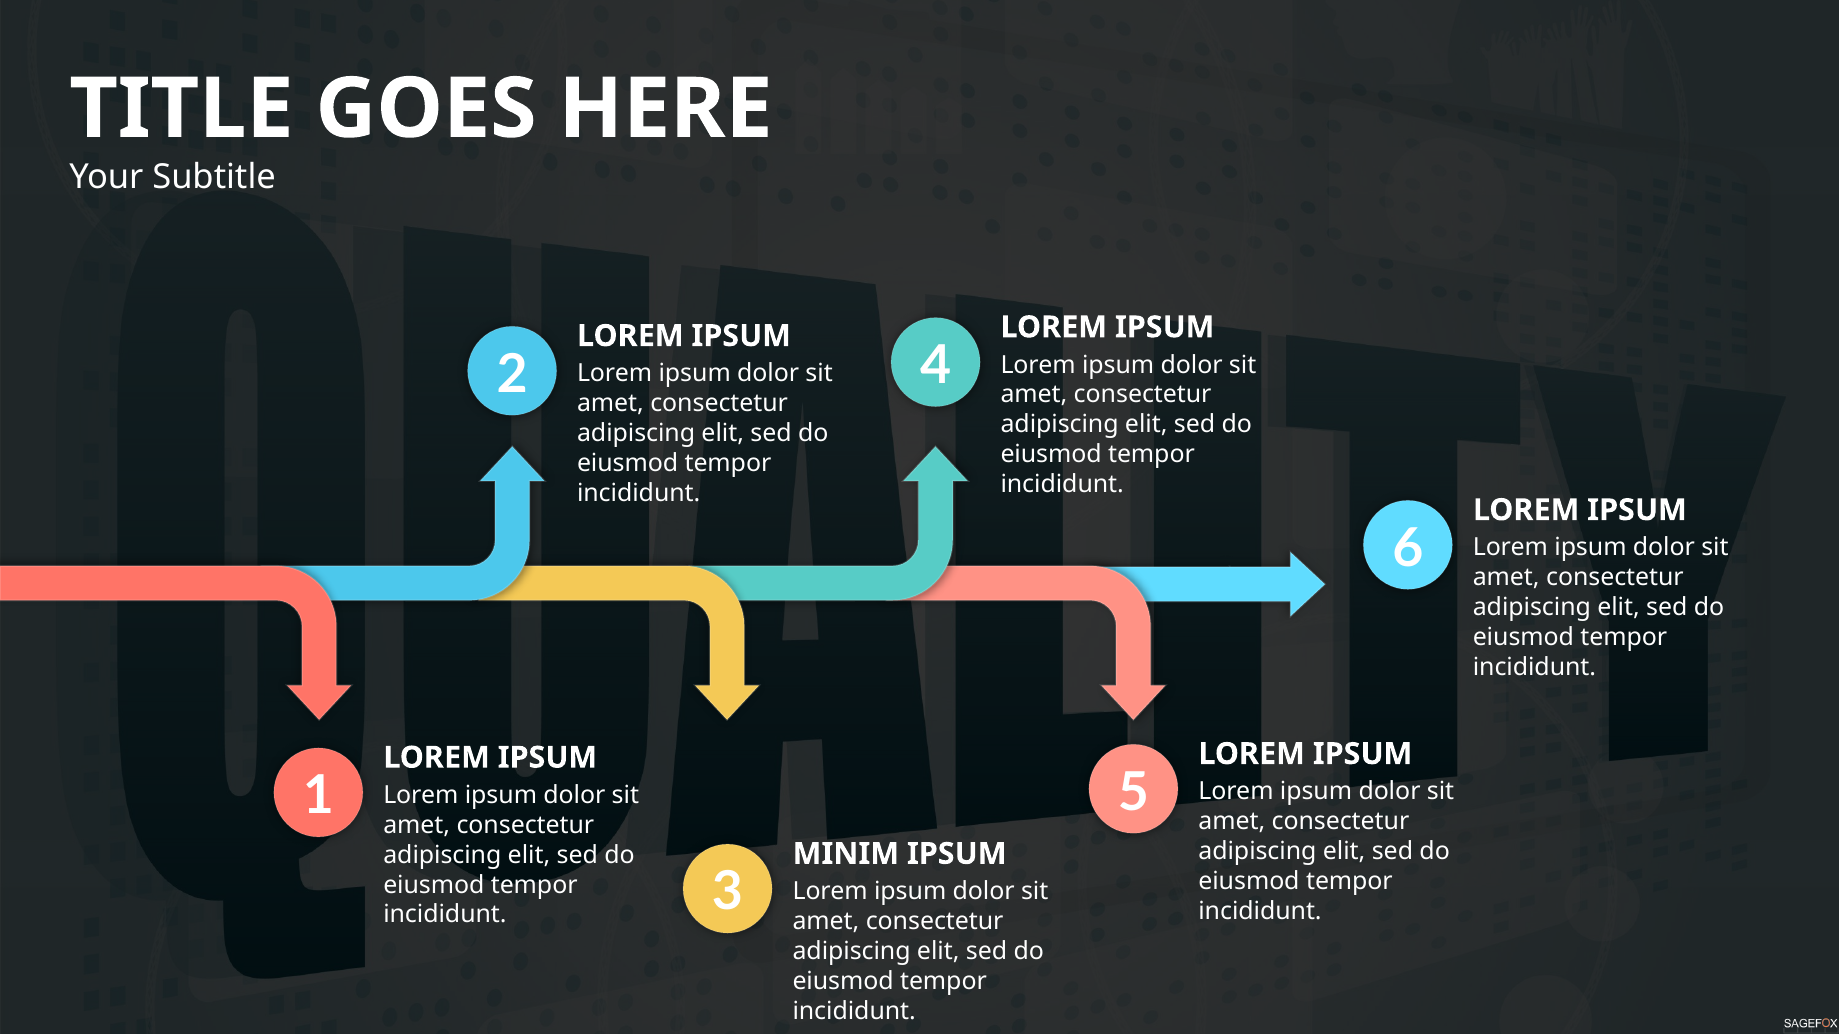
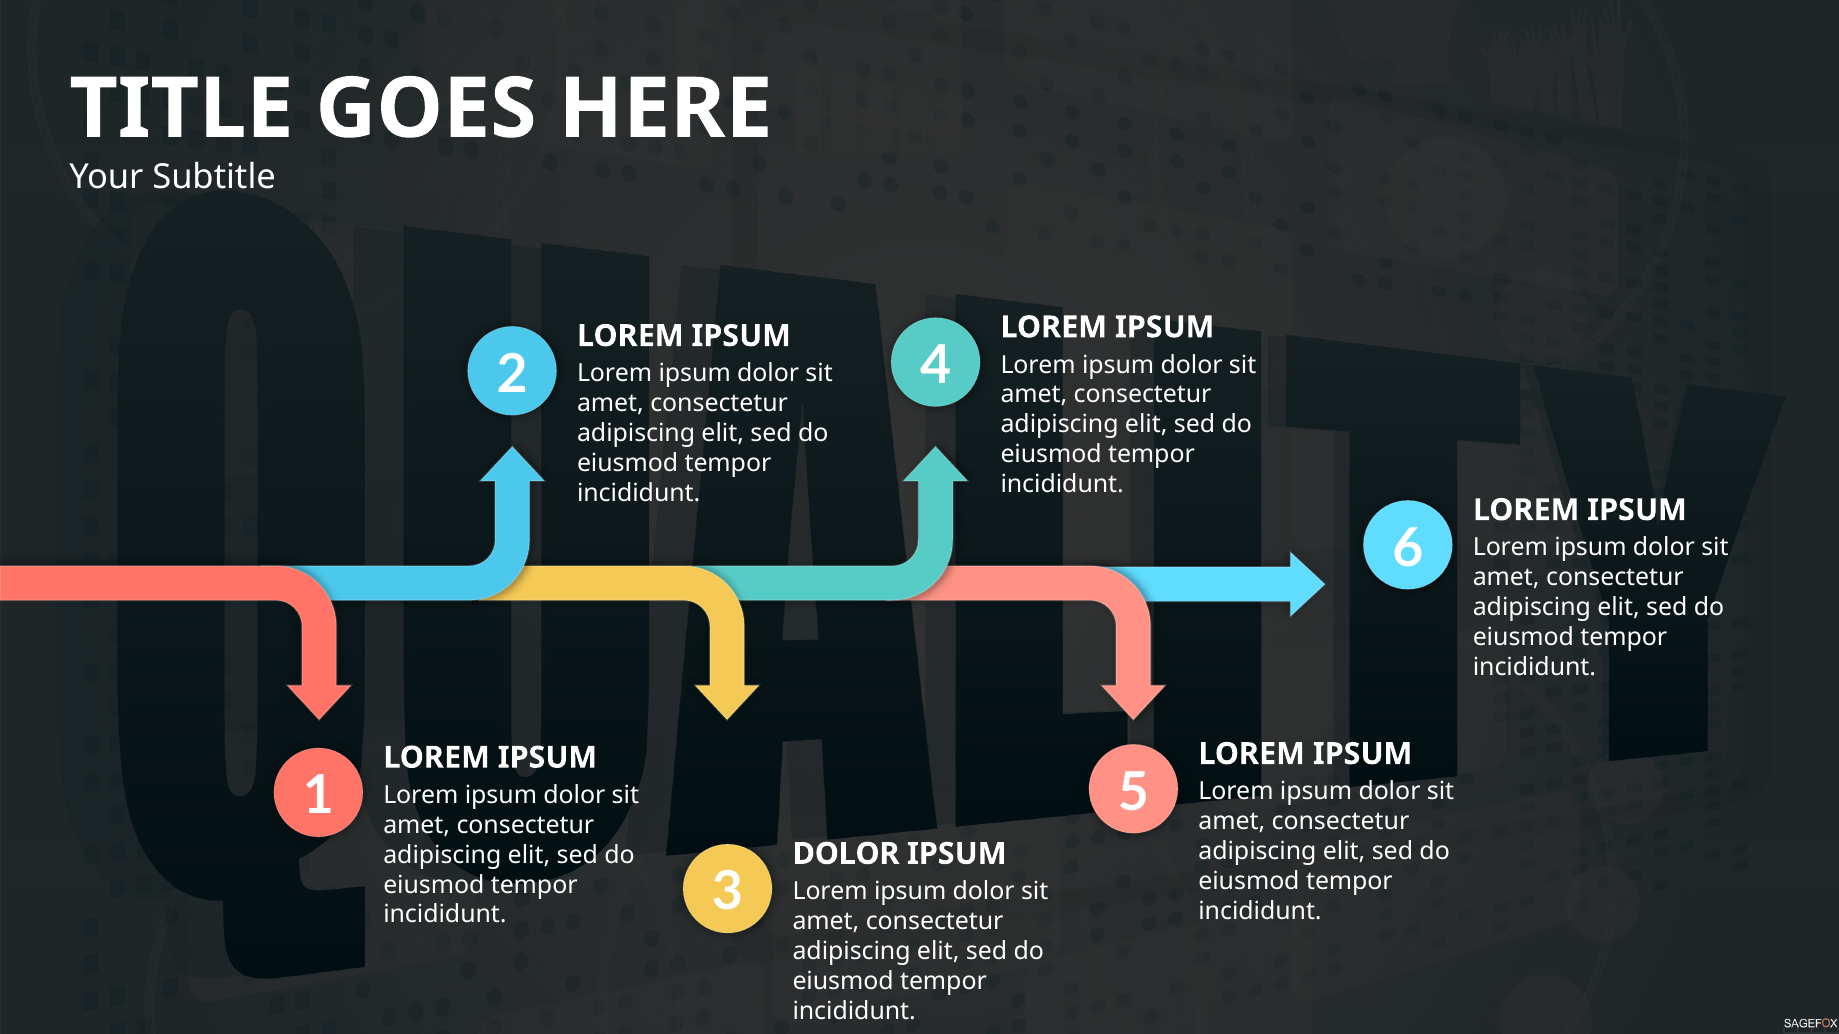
MINIM: MINIM -> DOLOR (846, 854)
